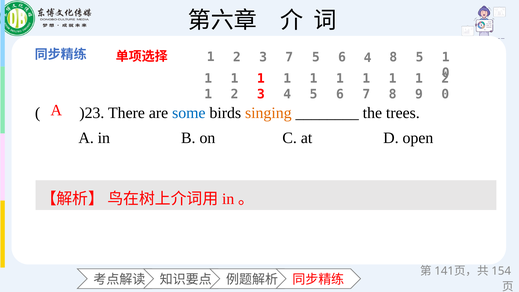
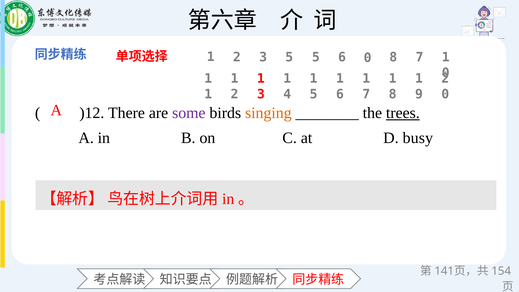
3 7: 7 -> 5 (289, 57)
6 4: 4 -> 0 (368, 58)
8 5: 5 -> 7 (419, 57)
)23: )23 -> )12 (92, 113)
some colour: blue -> purple (189, 113)
trees underline: none -> present (403, 113)
open: open -> busy (418, 138)
